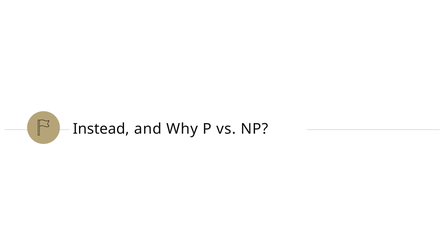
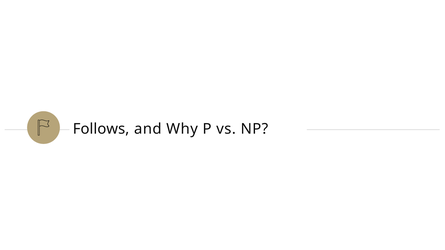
Instead: Instead -> Follows (101, 129)
